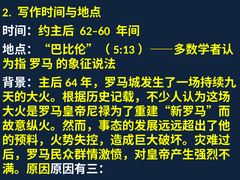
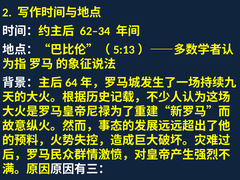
62–60: 62–60 -> 62–34 (95, 31)
